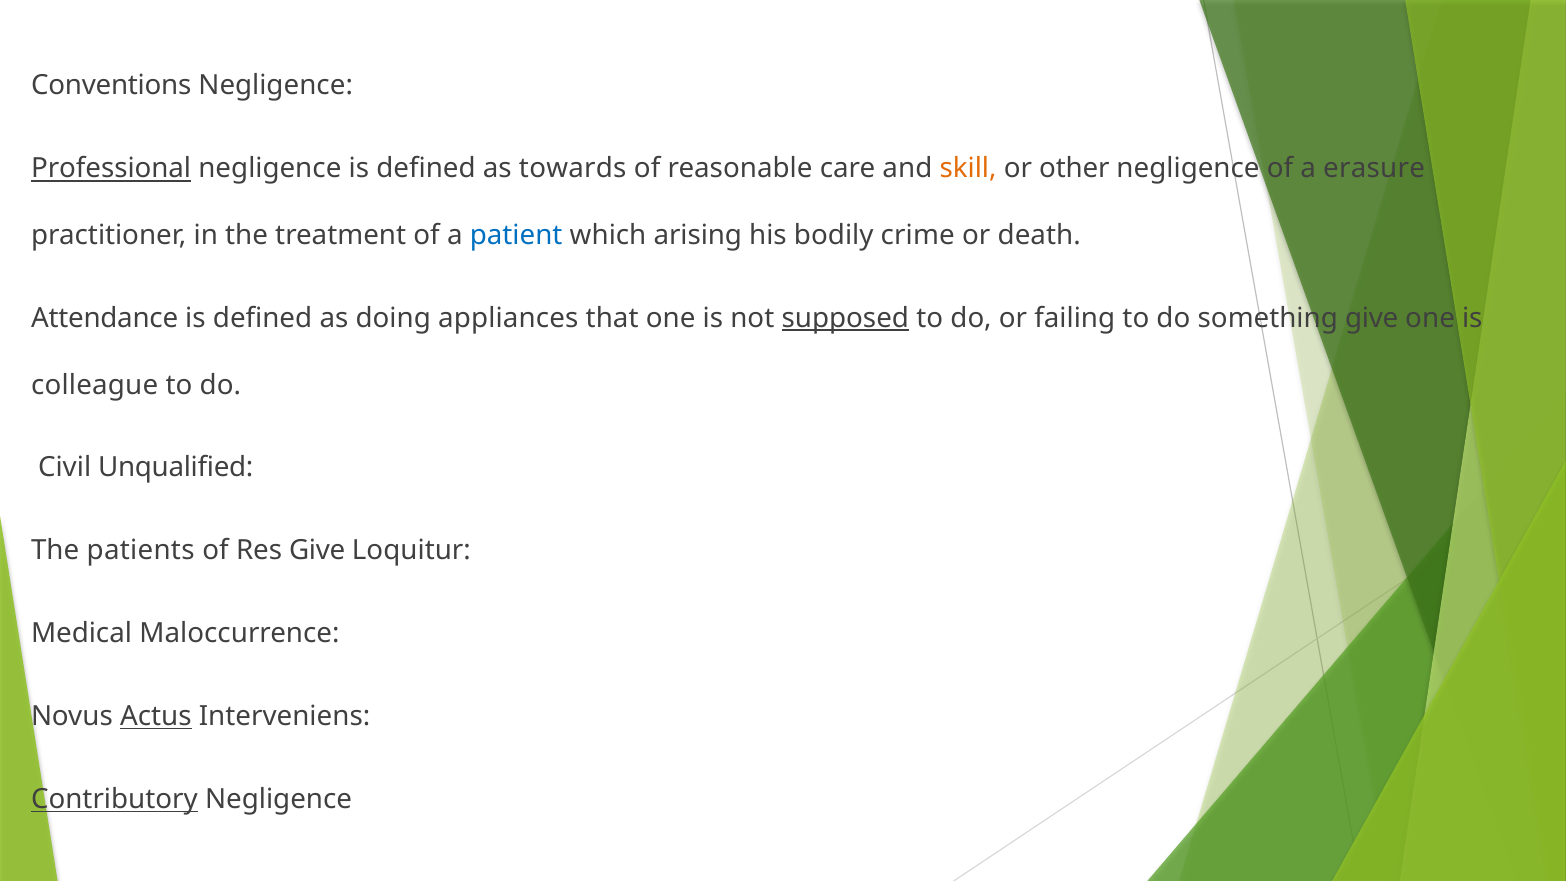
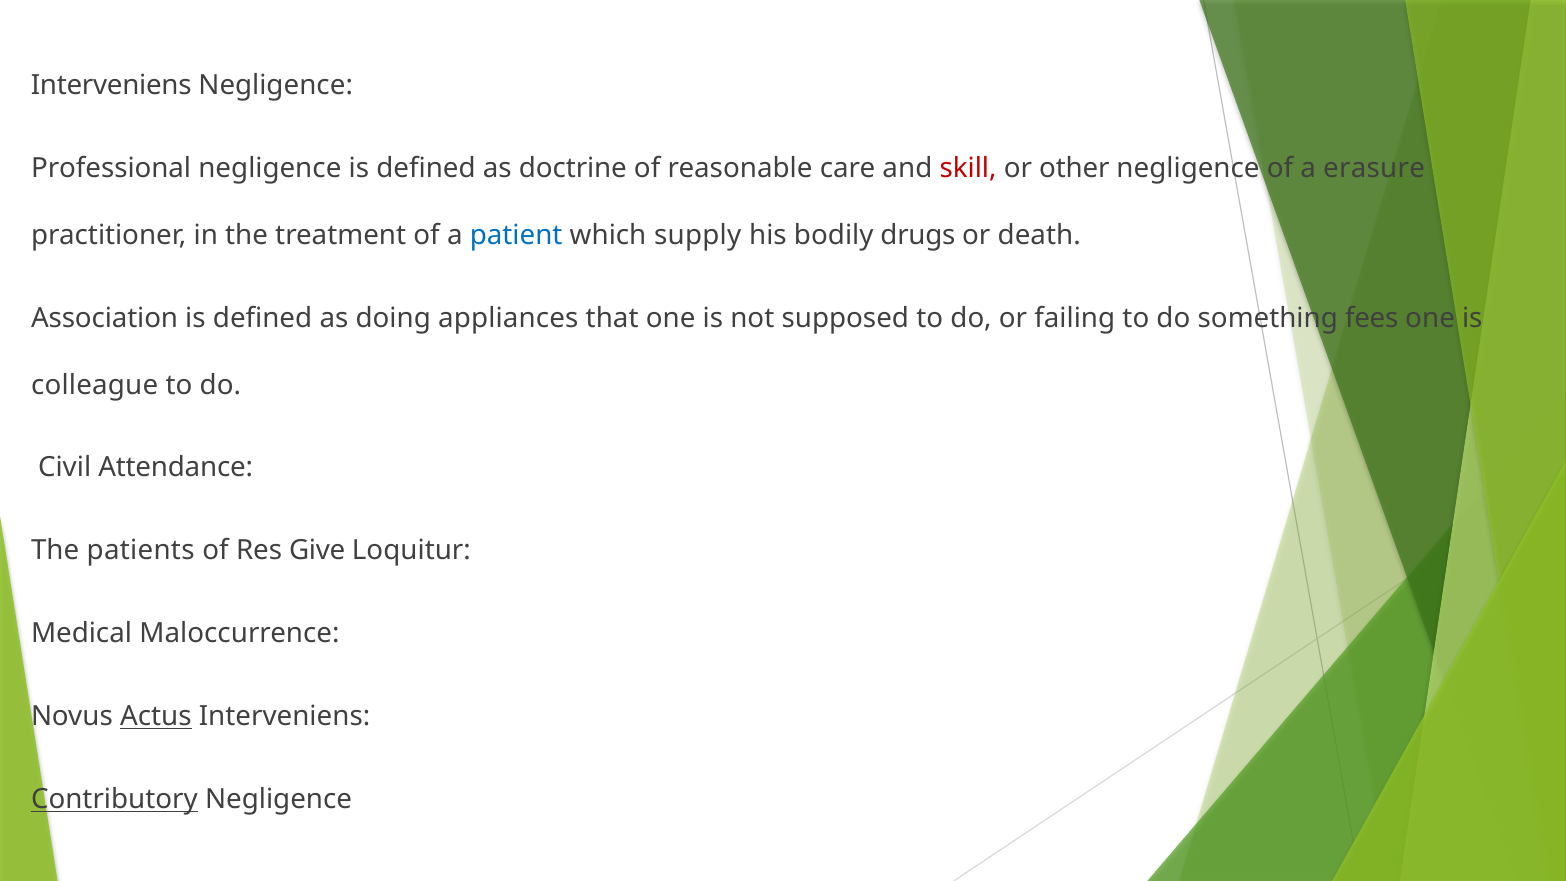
Conventions: Conventions -> Interveniens (111, 86)
Professional underline: present -> none (111, 169)
towards: towards -> doctrine (573, 169)
skill colour: orange -> red (968, 169)
arising: arising -> supply (698, 235)
crime: crime -> drugs (918, 235)
Attendance: Attendance -> Association (105, 318)
supposed underline: present -> none (845, 318)
something give: give -> fees (1372, 318)
Unqualified: Unqualified -> Attendance (176, 468)
